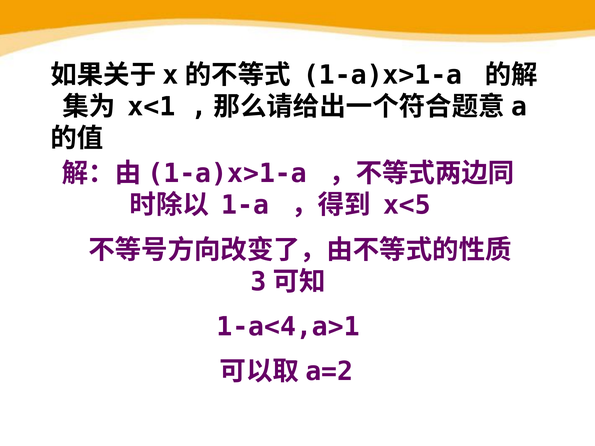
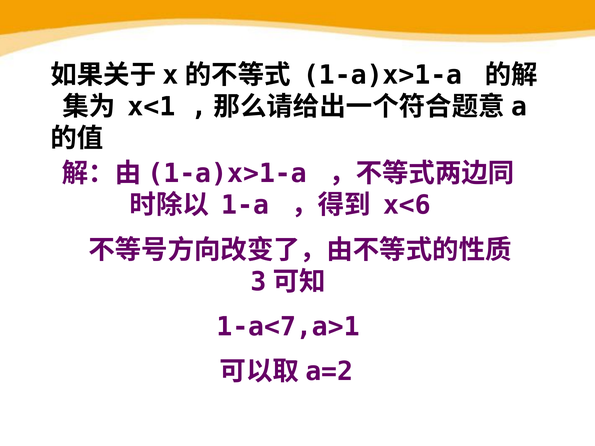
x<5: x<5 -> x<6 (407, 205)
1-a<4,a>1: 1-a<4,a>1 -> 1-a<7,a>1 (288, 327)
